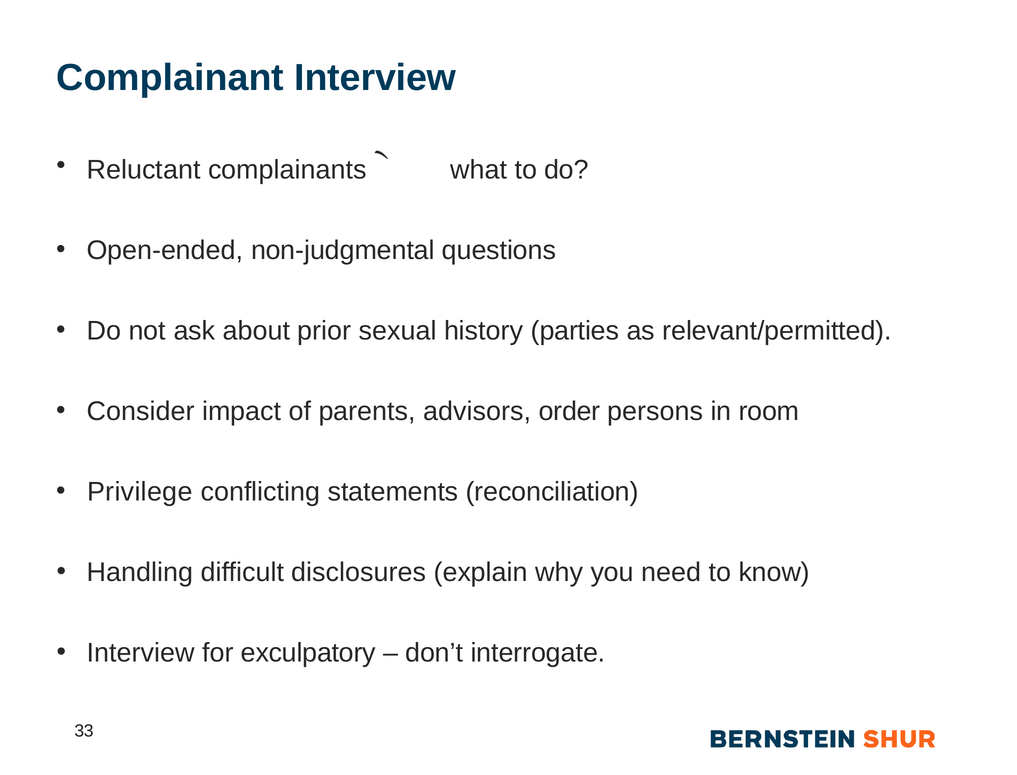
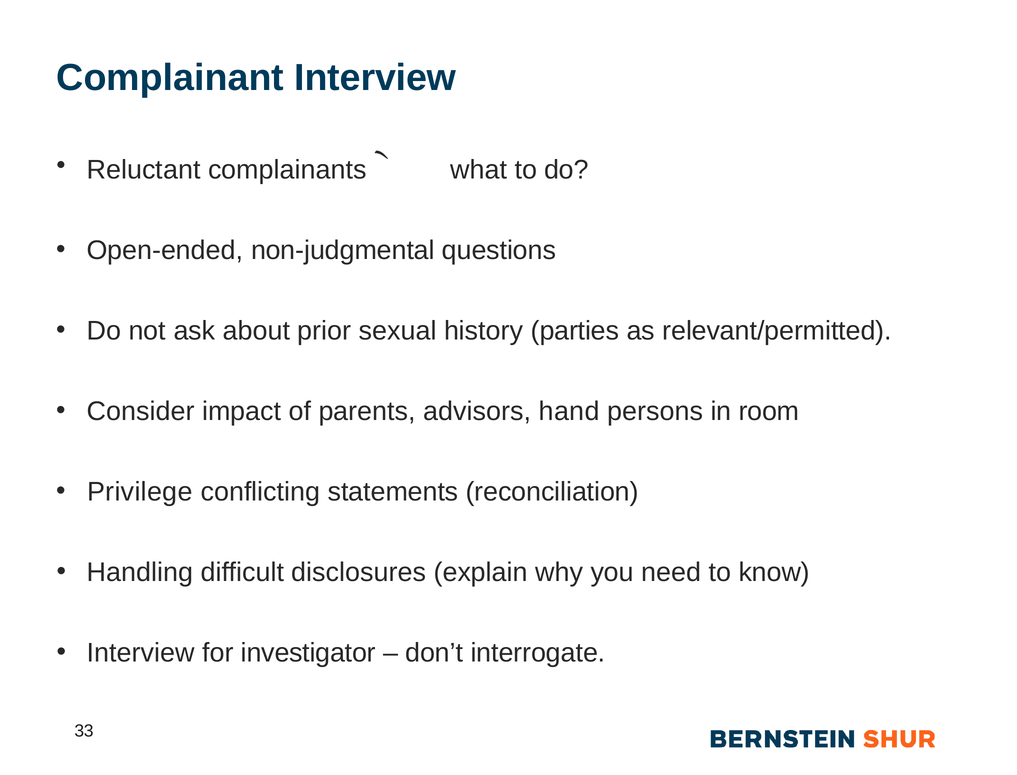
order: order -> hand (569, 411)
exculpatory: exculpatory -> investigator (308, 653)
